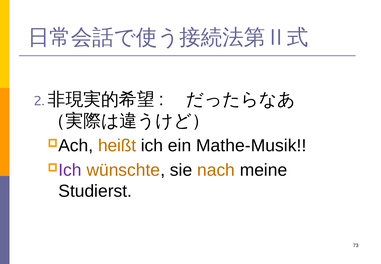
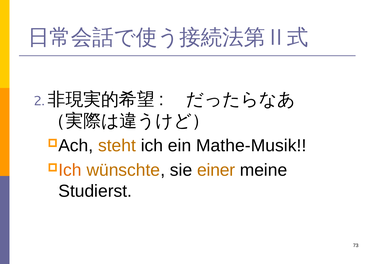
heißt: heißt -> steht (117, 146)
Ich colour: purple -> orange (70, 170)
nach: nach -> einer (216, 170)
